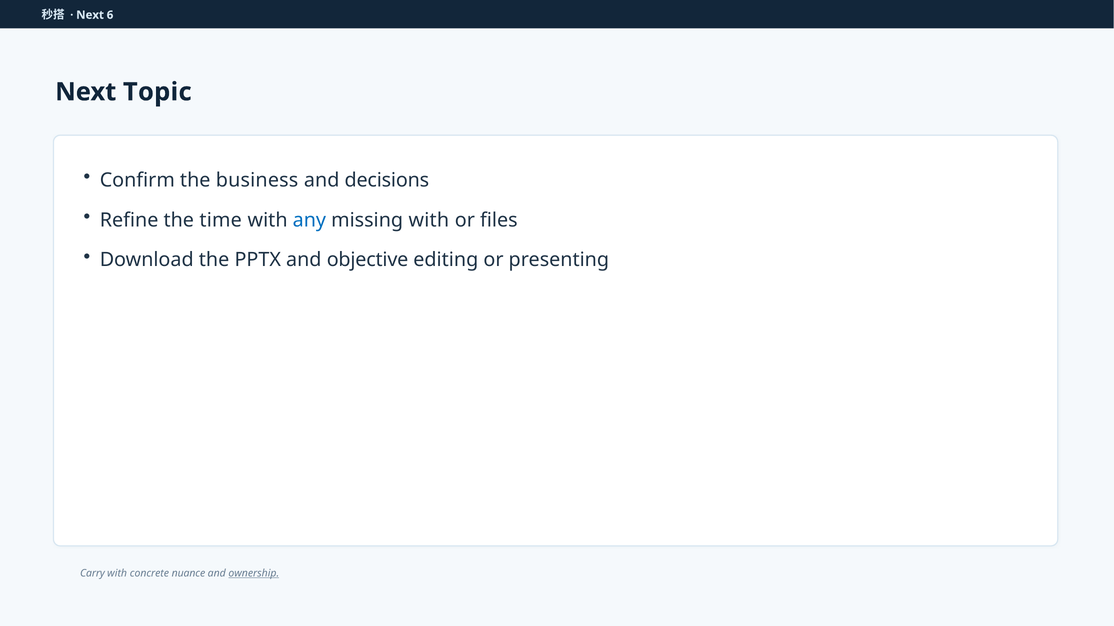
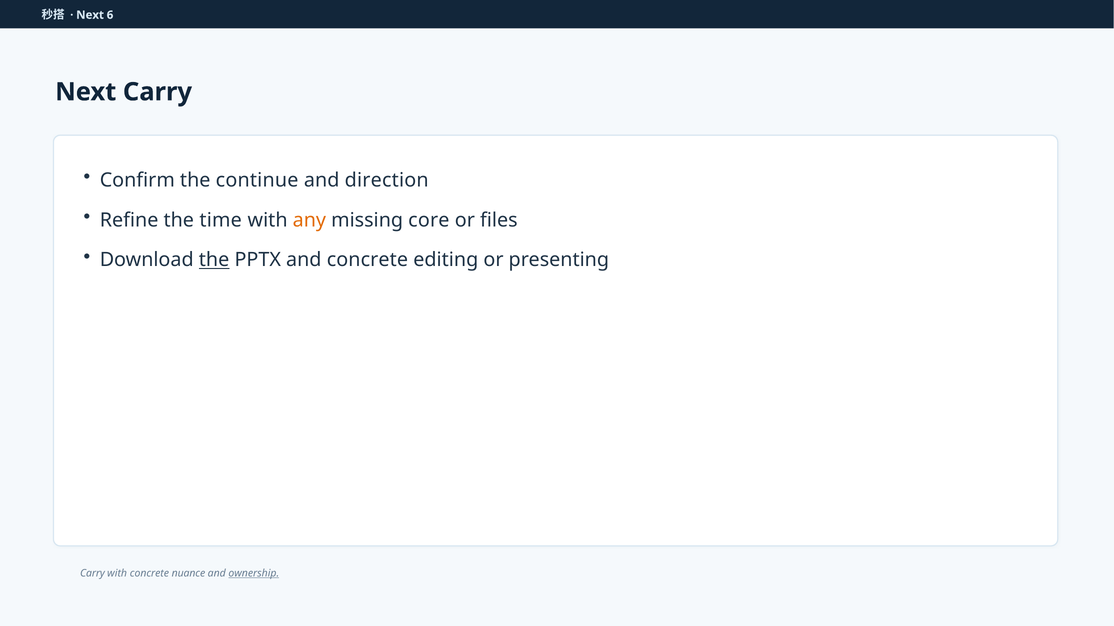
Next Topic: Topic -> Carry (157, 92)
business: business -> continue (257, 180)
decisions: decisions -> direction (387, 180)
any colour: blue -> orange (309, 220)
missing with: with -> core (429, 220)
the underline: none -> present (214, 260)
and objective: objective -> concrete (367, 260)
